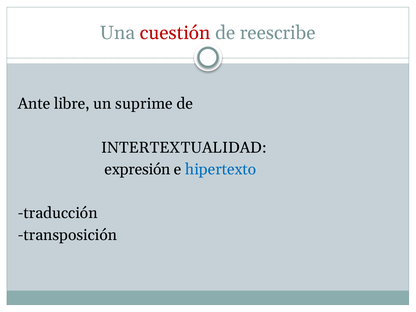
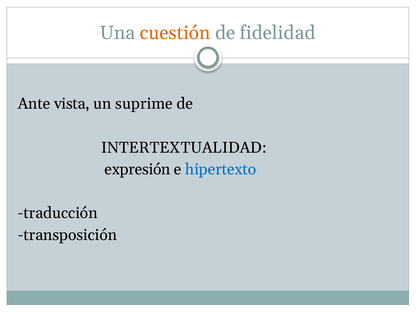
cuestión colour: red -> orange (175, 33)
reescribe: reescribe -> fidelidad (278, 33)
libre: libre -> vista (72, 104)
